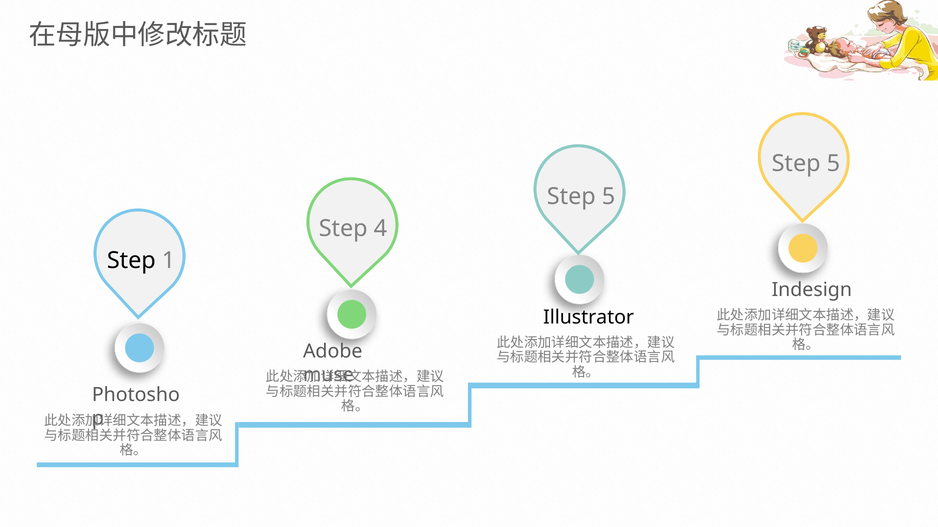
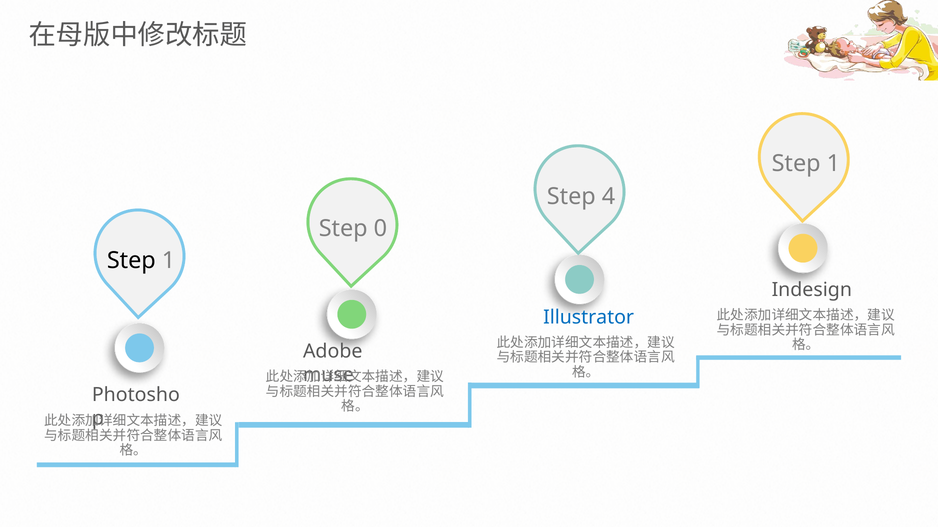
5: 5 -> 1 (833, 164)
5: 5 -> 4 (609, 197)
4: 4 -> 0 (380, 229)
Illustrator colour: black -> blue (589, 318)
